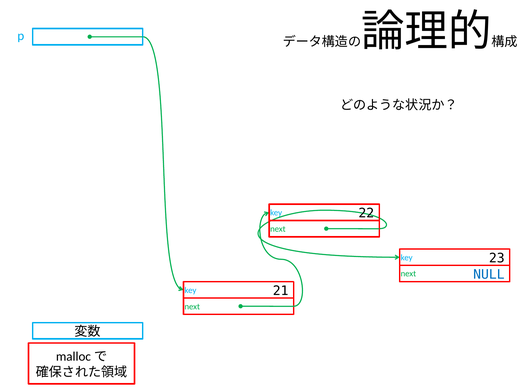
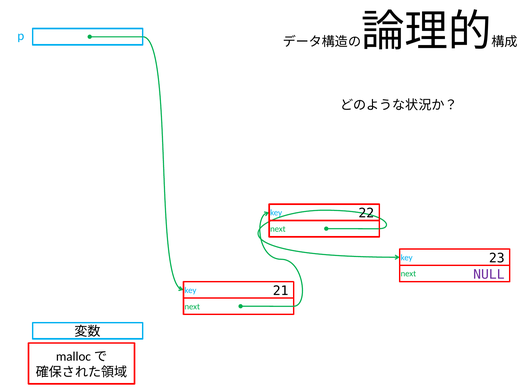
NULL colour: blue -> purple (489, 274)
